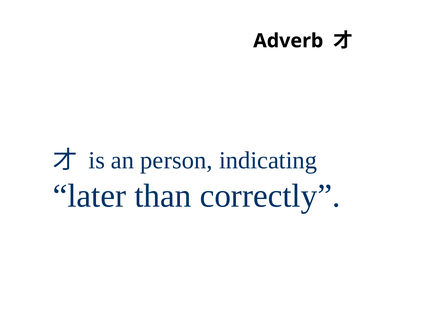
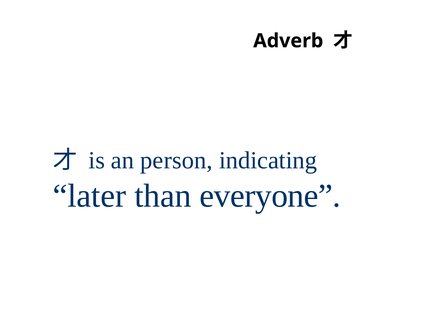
correctly: correctly -> everyone (270, 195)
